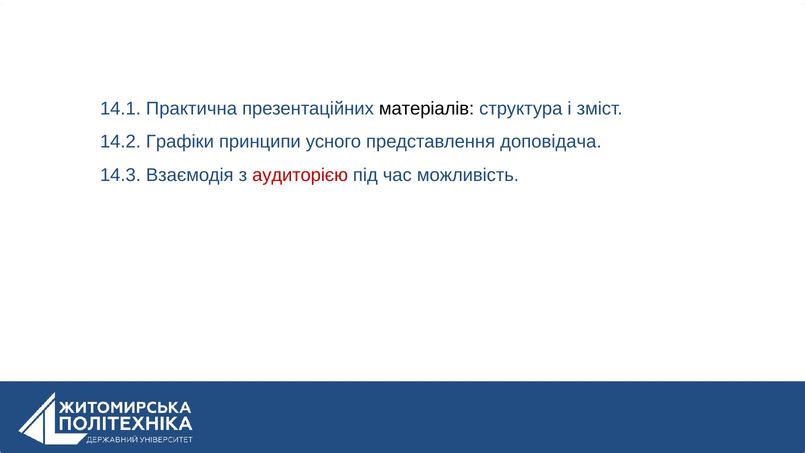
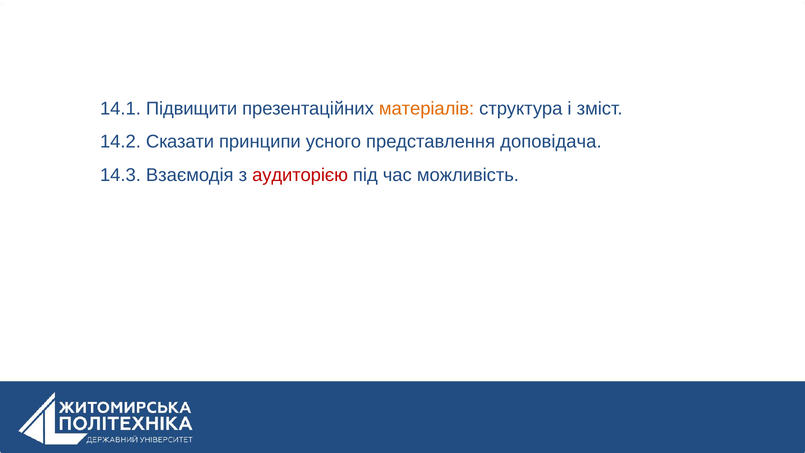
Практична: Практична -> Підвищити (192, 109)
матеріалів colour: black -> orange (427, 109)
Графіки: Графіки -> Сказати (180, 142)
